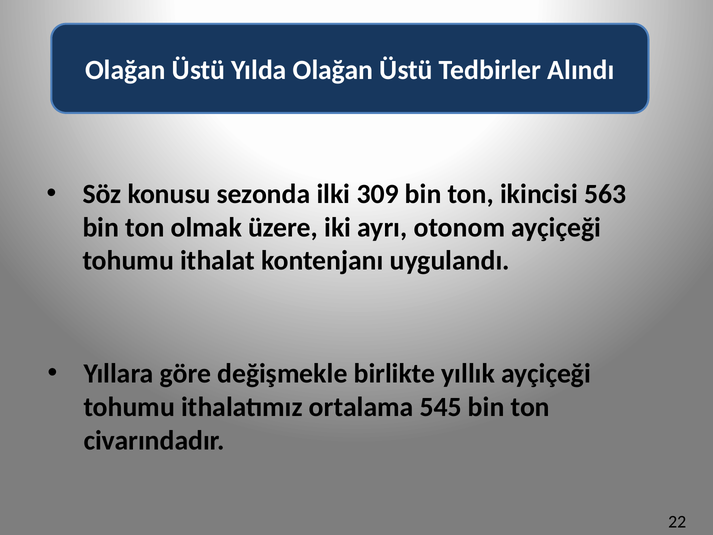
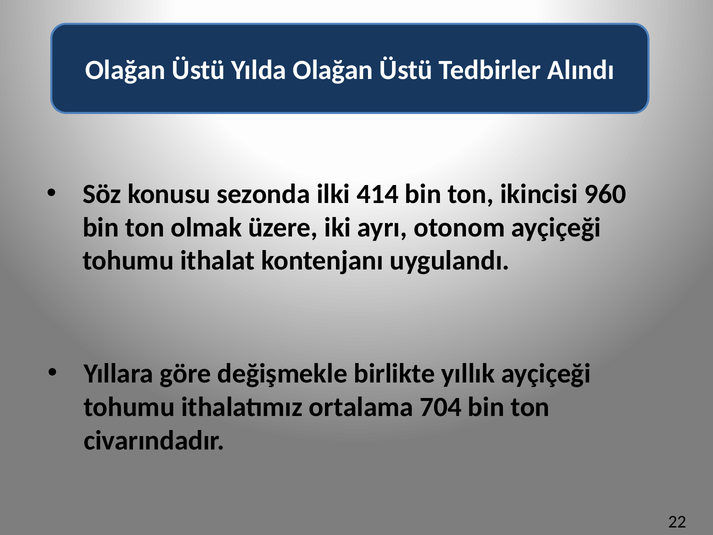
309: 309 -> 414 (378, 194)
563: 563 -> 960 (605, 194)
545: 545 -> 704 (441, 407)
